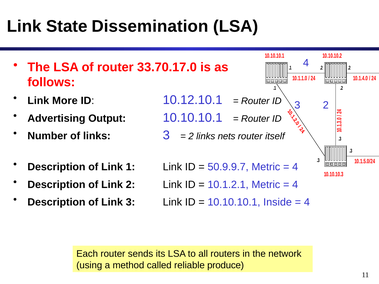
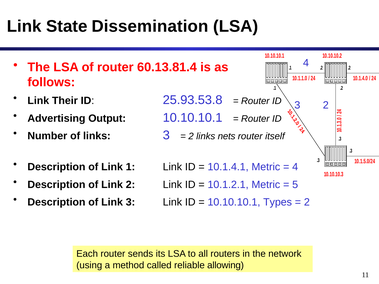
33.70.17.0: 33.70.17.0 -> 60.13.81.4 (167, 67)
More: More -> Their (65, 101)
10.12.10.1: 10.12.10.1 -> 25.93.53.8 (193, 100)
50.9.9.7: 50.9.9.7 -> 10.1.4.1 (228, 167)
4: 4 -> 5 (295, 185)
Inside: Inside -> Types (278, 202)
4: 4 -> 2 (307, 202)
produce: produce -> allowing (226, 265)
